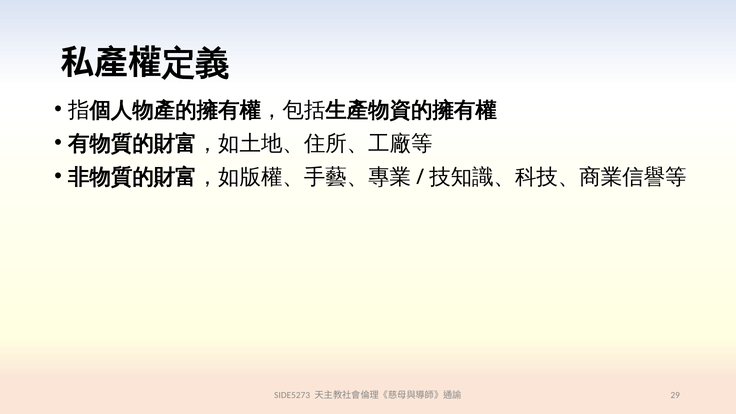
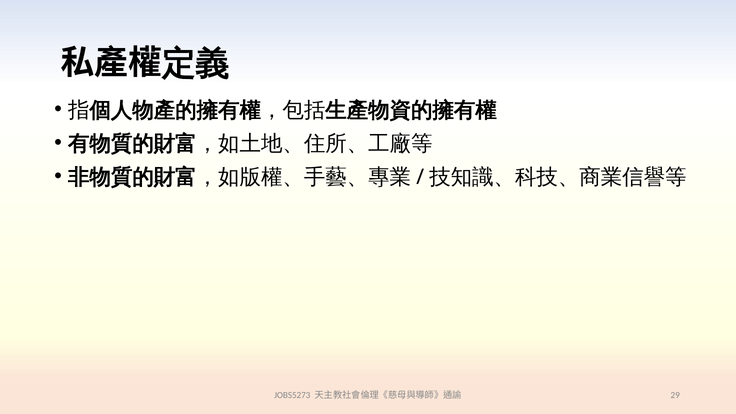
SIDE5273: SIDE5273 -> JOBS5273 (292, 395)
